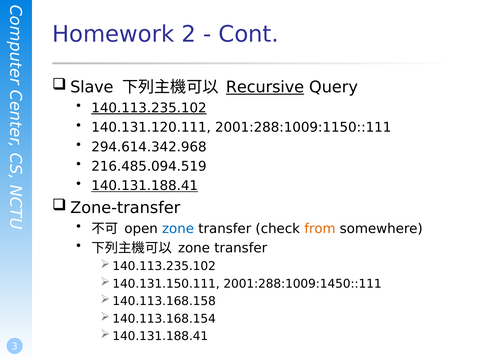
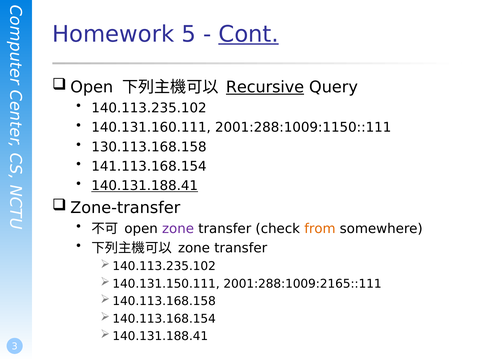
2: 2 -> 5 (189, 34)
Cont underline: none -> present (249, 34)
Slave: Slave -> Open (92, 87)
140.113.235.102 underline: present -> none (149, 108)
140.131.120.111: 140.131.120.111 -> 140.131.160.111 (151, 127)
294.614.342.968: 294.614.342.968 -> 130.113.168.158 (149, 147)
216.485.094.519: 216.485.094.519 -> 141.113.168.154 (149, 166)
zone colour: blue -> purple (178, 228)
2001:288:1009:1450::111: 2001:288:1009:1450::111 -> 2001:288:1009:2165::111 (303, 283)
